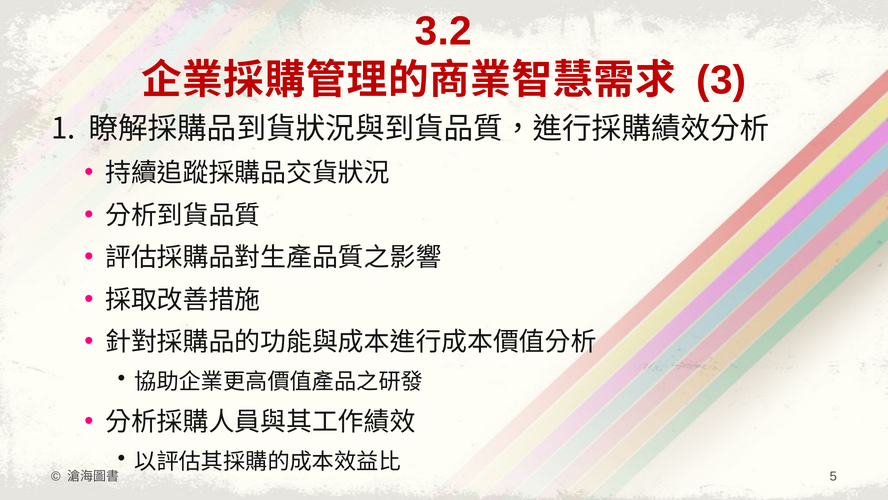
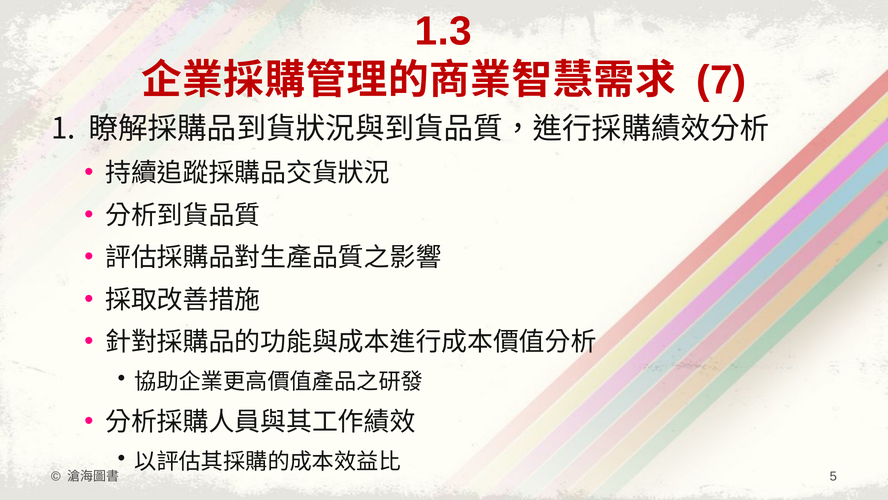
3.2: 3.2 -> 1.3 (444, 31)
3: 3 -> 7 (721, 80)
